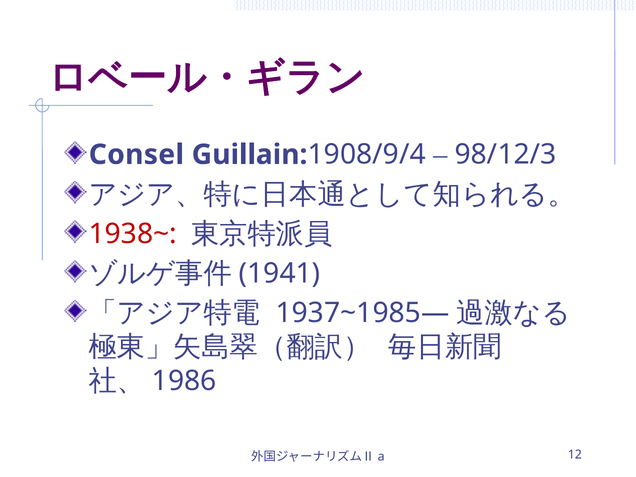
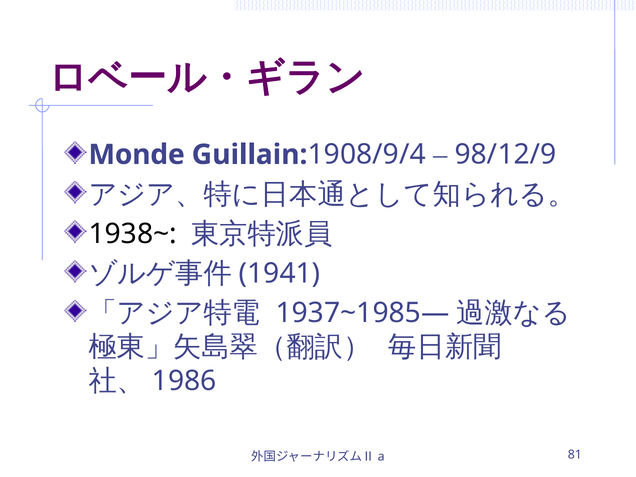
Consel: Consel -> Monde (137, 155)
98/12/3: 98/12/3 -> 98/12/9 (506, 155)
1938~ colour: red -> black (133, 234)
12: 12 -> 81 (575, 455)
